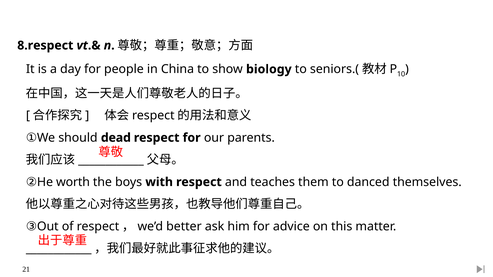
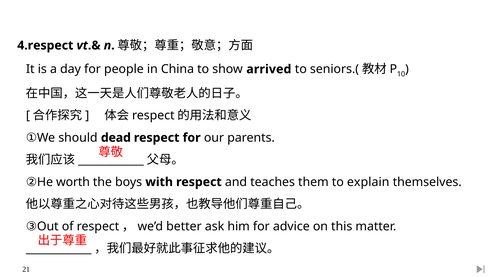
8.respect: 8.respect -> 4.respect (45, 45)
biology: biology -> arrived (269, 69)
danced: danced -> explain (368, 182)
